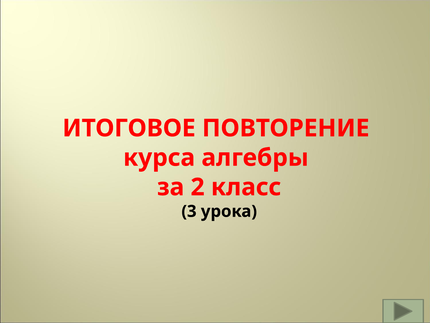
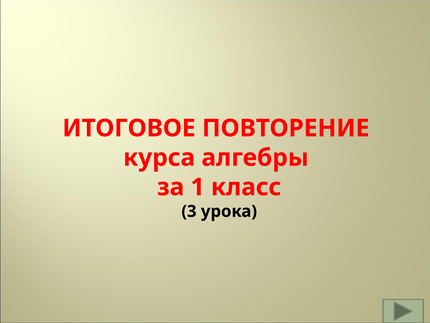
2: 2 -> 1 (198, 187)
